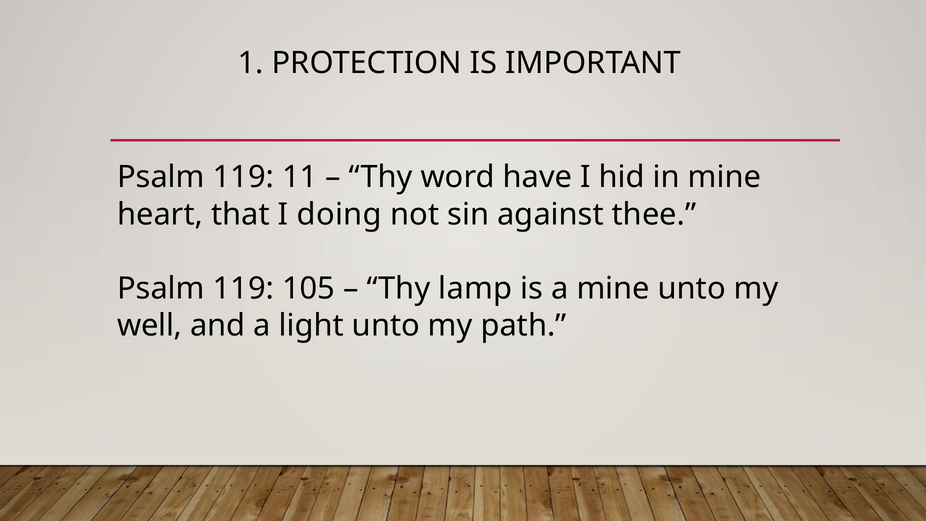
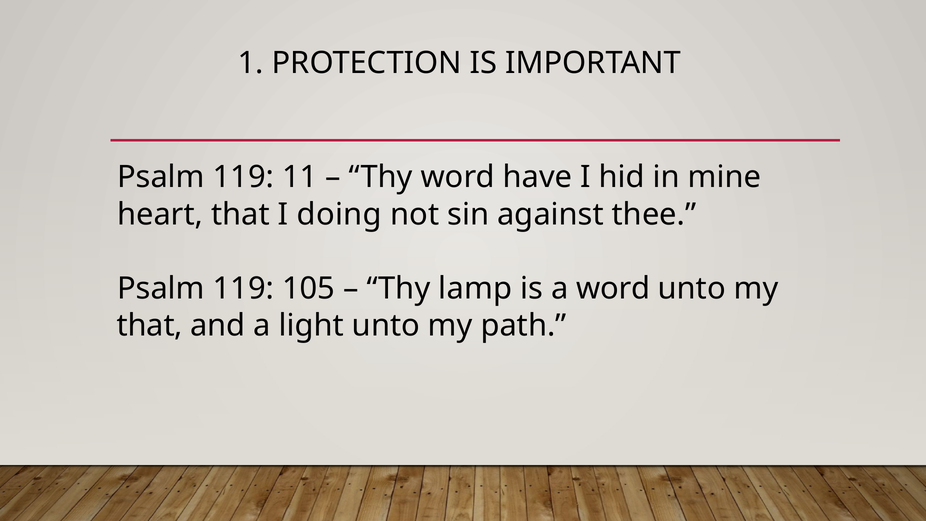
a mine: mine -> word (613, 288)
well: well -> that (150, 325)
